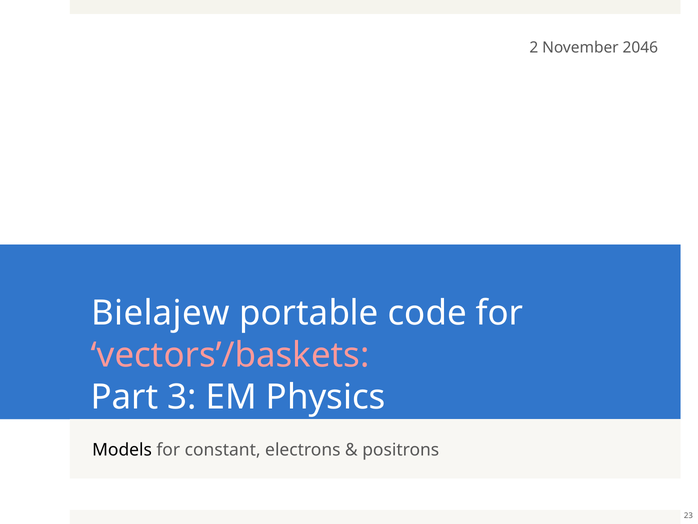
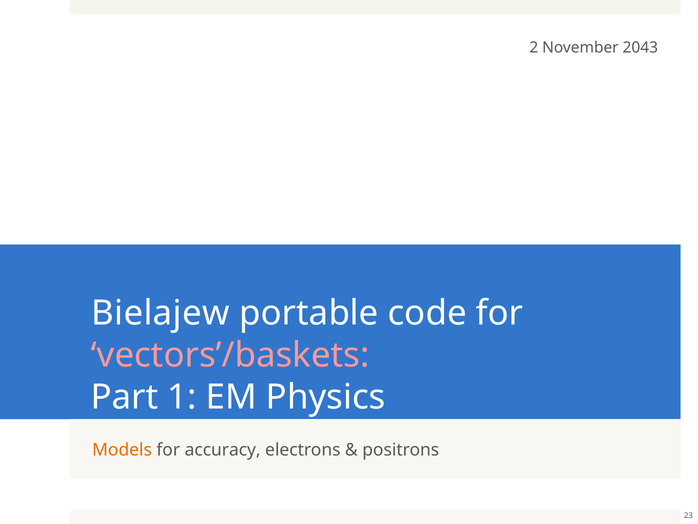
2046: 2046 -> 2043 (640, 47)
3: 3 -> 1 (182, 397)
Models colour: black -> orange (122, 450)
constant: constant -> accuracy (223, 450)
